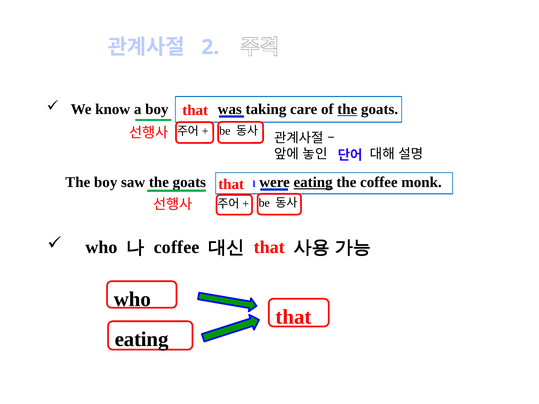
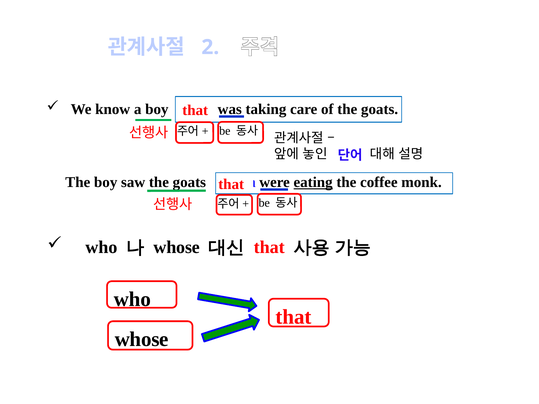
the underline: present -> none (347, 109)
coffee: coffee -> whose (177, 247)
eating: eating -> whose (142, 340)
